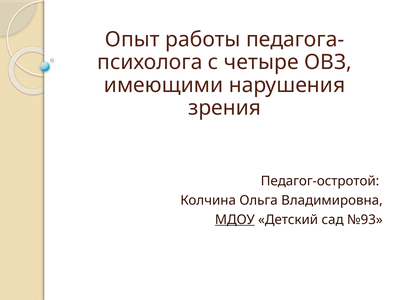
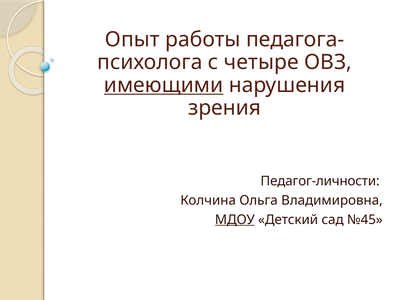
имеющими underline: none -> present (164, 85)
Педагог-остротой: Педагог-остротой -> Педагог-личности (320, 181)
№93: №93 -> №45 (365, 220)
